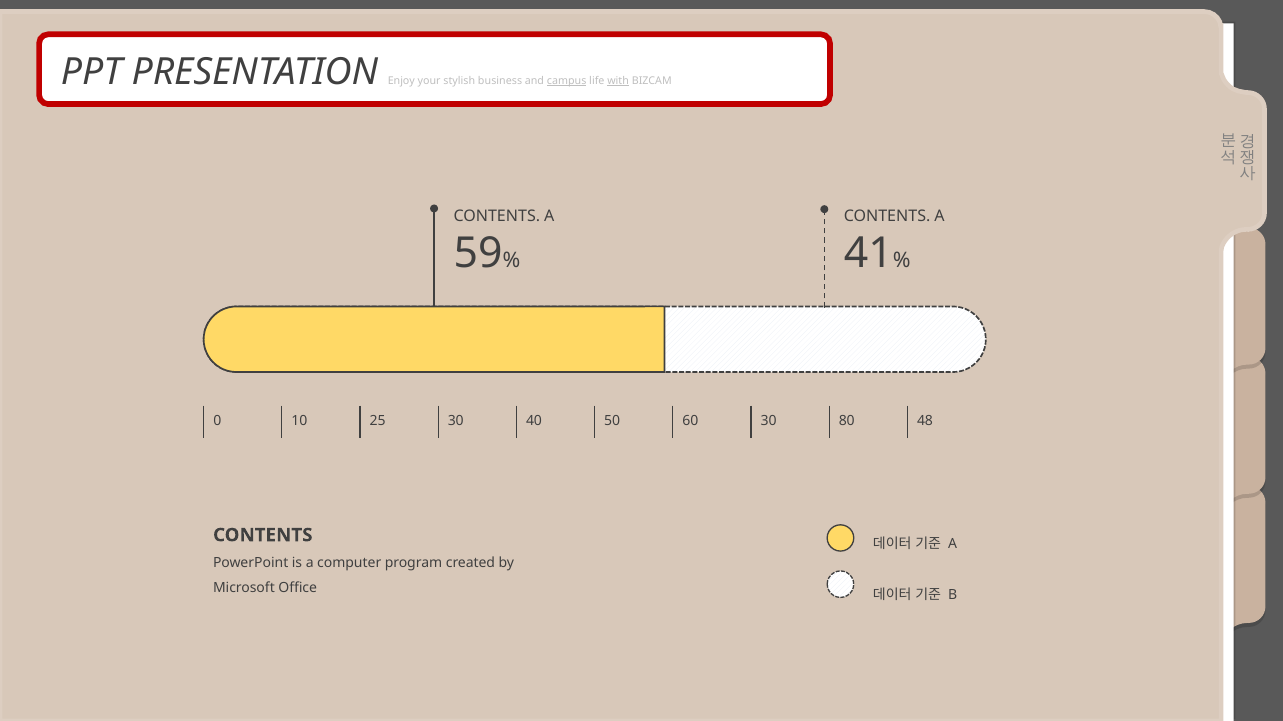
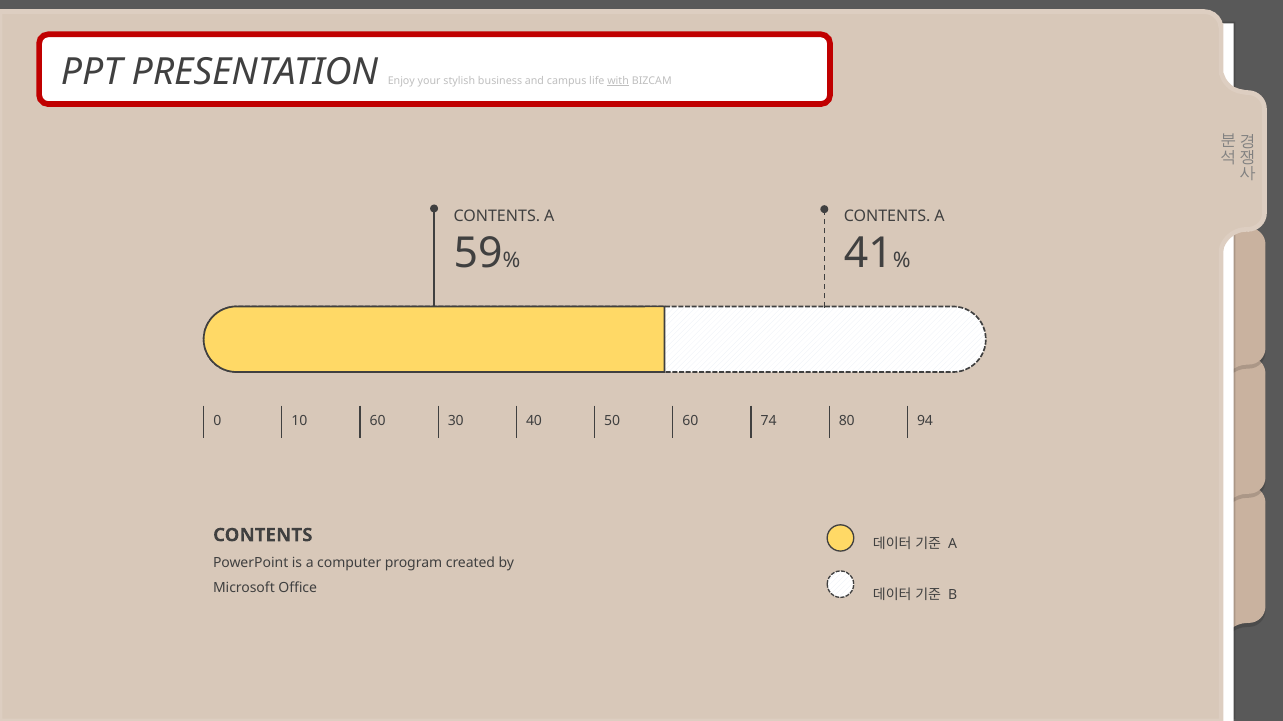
campus underline: present -> none (567, 81)
10 25: 25 -> 60 (378, 421)
60 30: 30 -> 74 (769, 421)
48: 48 -> 94 (925, 421)
